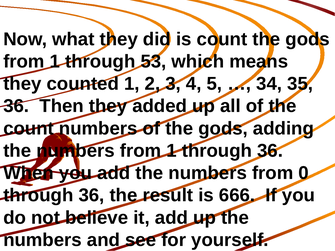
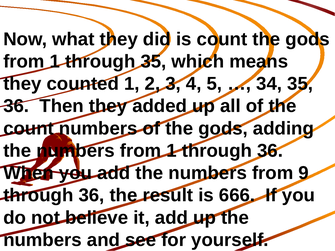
through 53: 53 -> 35 (153, 62)
0: 0 -> 9 (304, 173)
